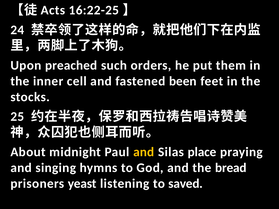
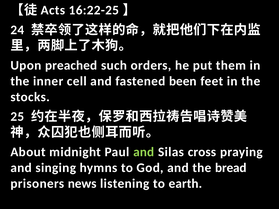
and colour: yellow -> light green (144, 152)
place: place -> cross (202, 152)
yeast: yeast -> news (82, 184)
saved: saved -> earth (186, 184)
